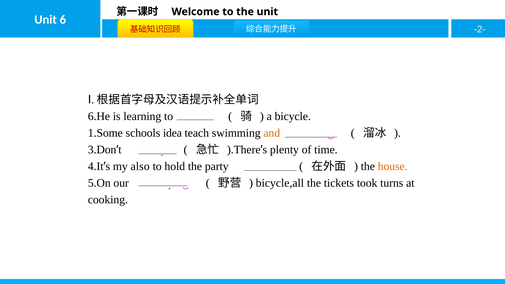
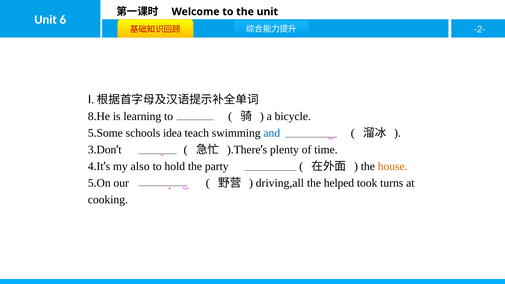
6.He: 6.He -> 8.He (99, 116)
1.Some: 1.Some -> 5.Some (105, 133)
and colour: orange -> blue (272, 133)
bicycle,all: bicycle,all -> driving,all (280, 183)
tickets: tickets -> helped (339, 183)
